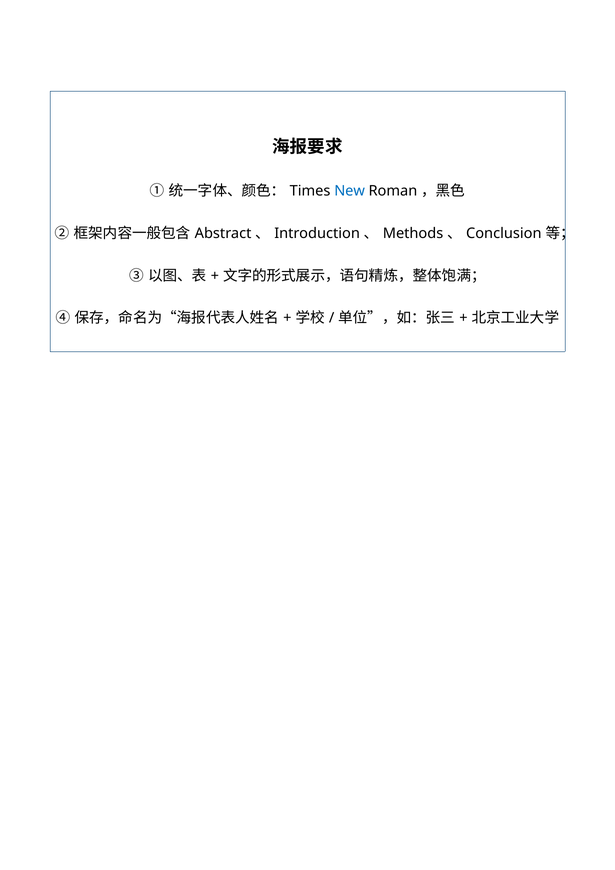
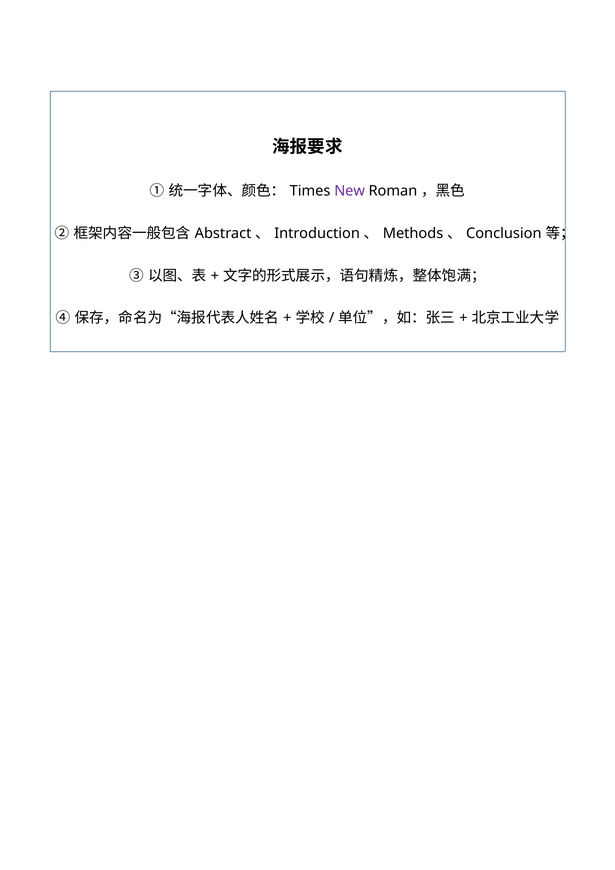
New colour: blue -> purple (350, 191)
